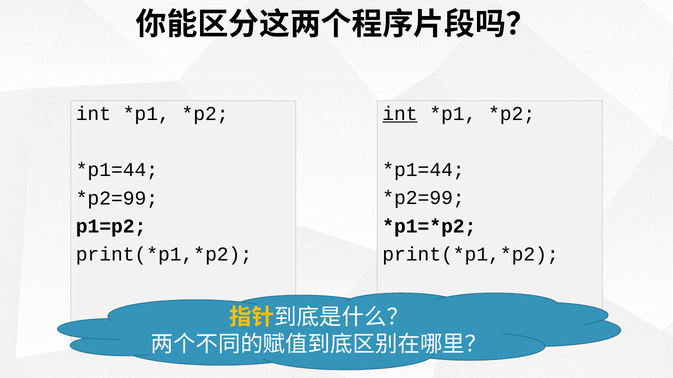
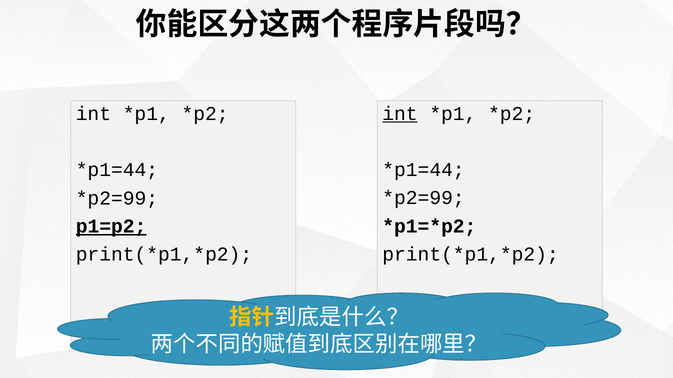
p1=p2 underline: none -> present (111, 227)
